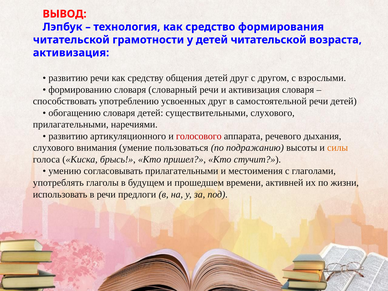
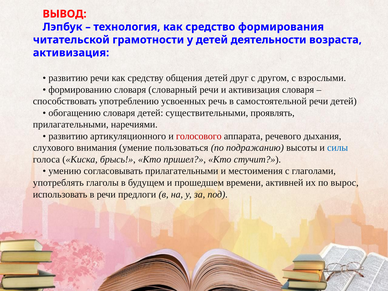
детей читательской: читательской -> деятельности (269, 40)
усвоенных друг: друг -> речь (217, 101)
существительными слухового: слухового -> проявлять (273, 113)
силы colour: orange -> blue (338, 148)
жизни: жизни -> вырос (345, 183)
